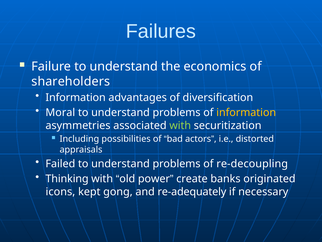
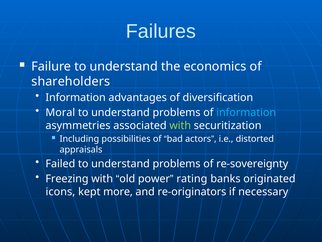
information colour: yellow -> light blue (246, 112)
re-decoupling: re-decoupling -> re-sovereignty (252, 164)
Thinking: Thinking -> Freezing (67, 179)
create: create -> rating (192, 179)
gong: gong -> more (118, 191)
re-adequately: re-adequately -> re-originators (192, 191)
